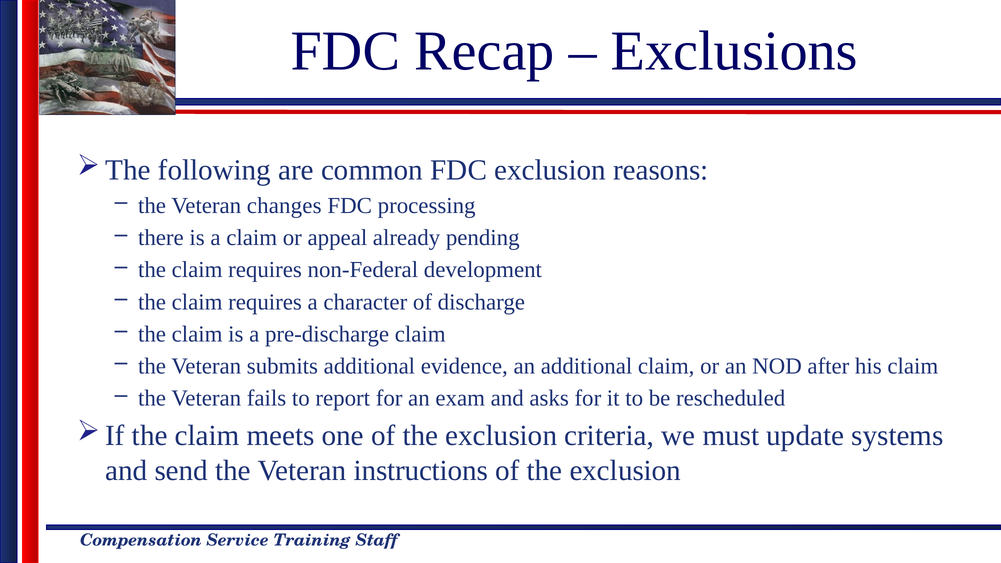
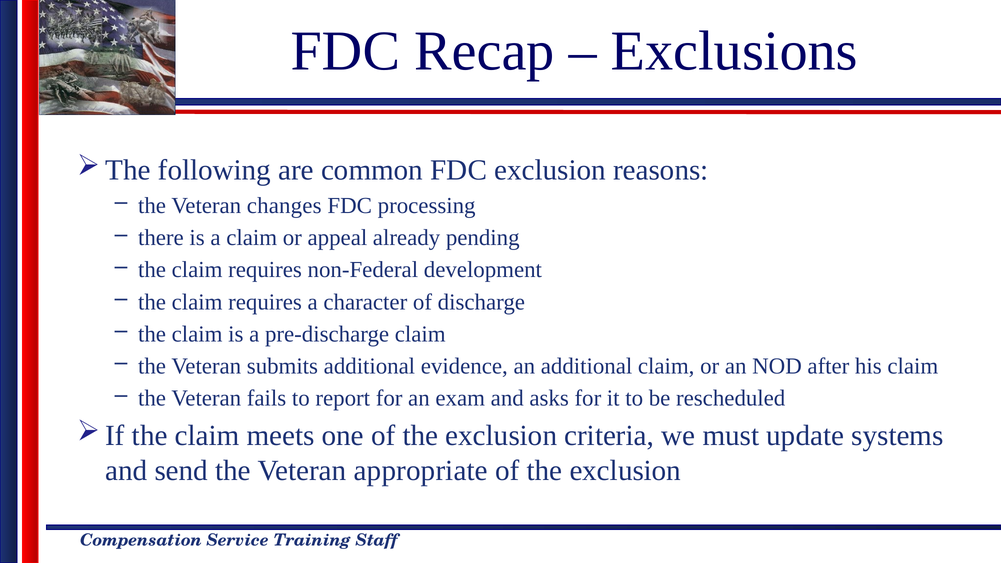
instructions: instructions -> appropriate (421, 471)
